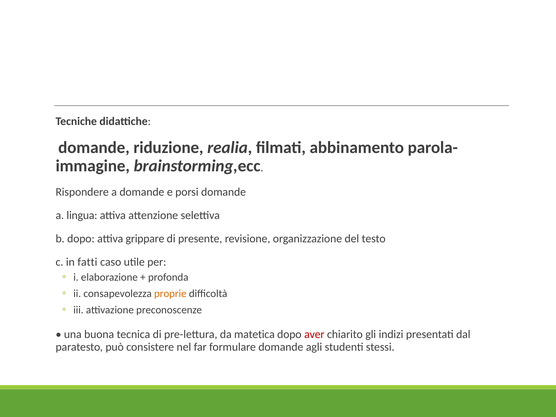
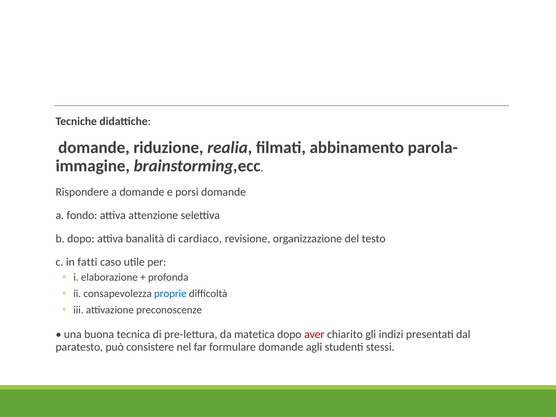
lingua: lingua -> fondo (82, 215)
grippare: grippare -> banalità (145, 239)
presente: presente -> cardiaco (200, 239)
proprie colour: orange -> blue (170, 294)
